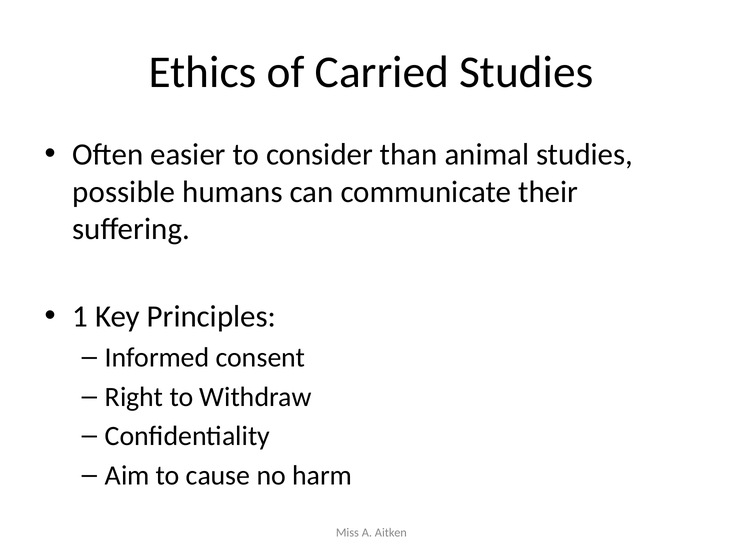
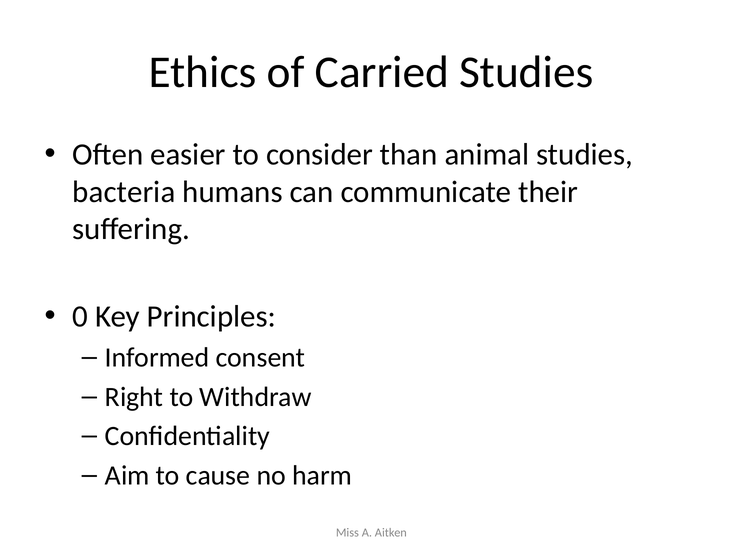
possible: possible -> bacteria (124, 192)
1: 1 -> 0 (80, 316)
